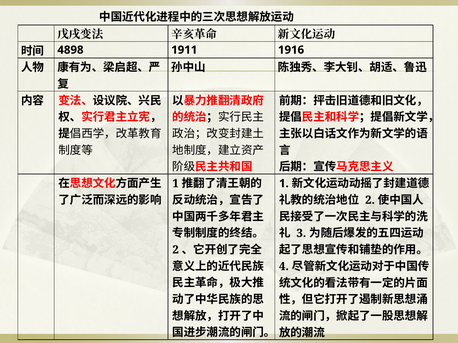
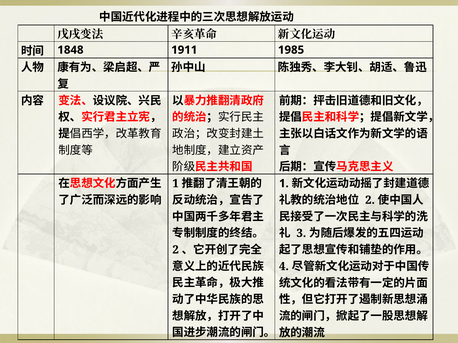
4898: 4898 -> 1848 (70, 50)
1916: 1916 -> 1985 (291, 50)
